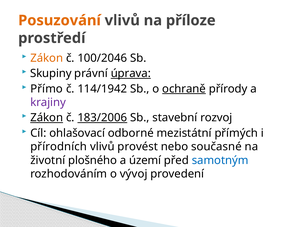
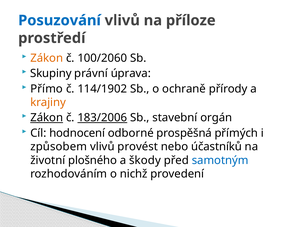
Posuzování colour: orange -> blue (59, 20)
100/2046: 100/2046 -> 100/2060 (102, 58)
úprava underline: present -> none (131, 74)
114/1942: 114/1942 -> 114/1902 (102, 89)
ochraně underline: present -> none (184, 89)
krajiny colour: purple -> orange (48, 103)
rozvoj: rozvoj -> orgán (216, 118)
ohlašovací: ohlašovací -> hodnocení (77, 133)
mezistátní: mezistátní -> prospěšná (184, 133)
přírodních: přírodních -> způsobem (59, 147)
současné: současné -> účastníků (217, 147)
území: území -> škody (145, 160)
vývoj: vývoj -> nichž (134, 174)
